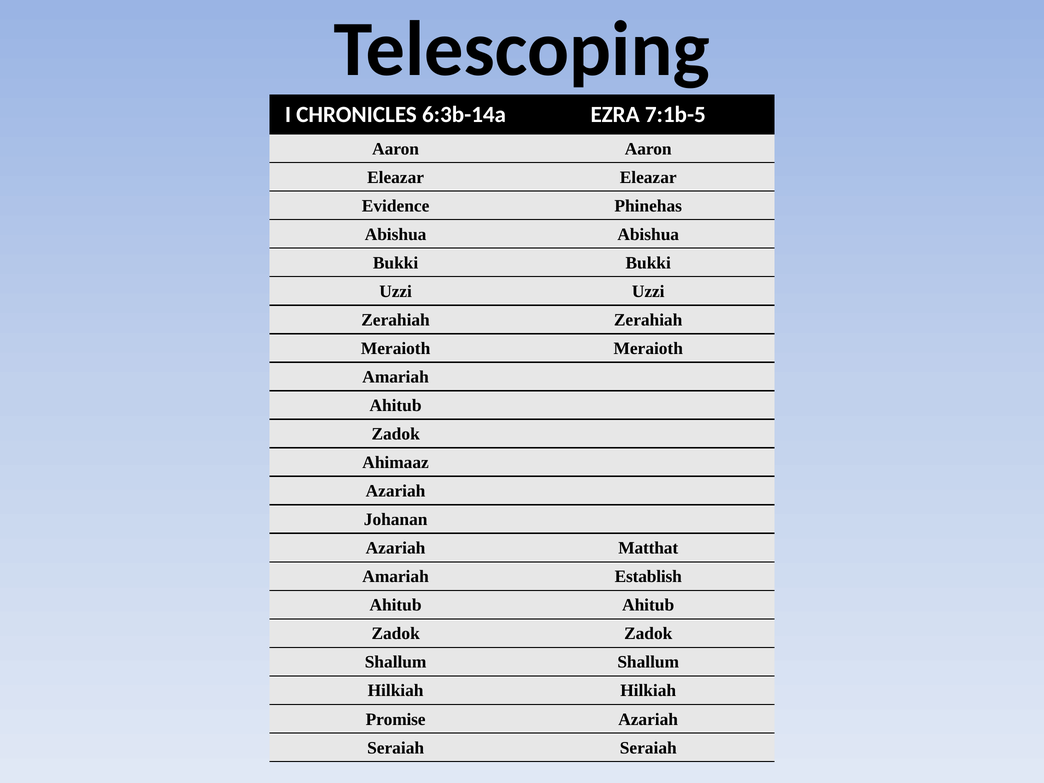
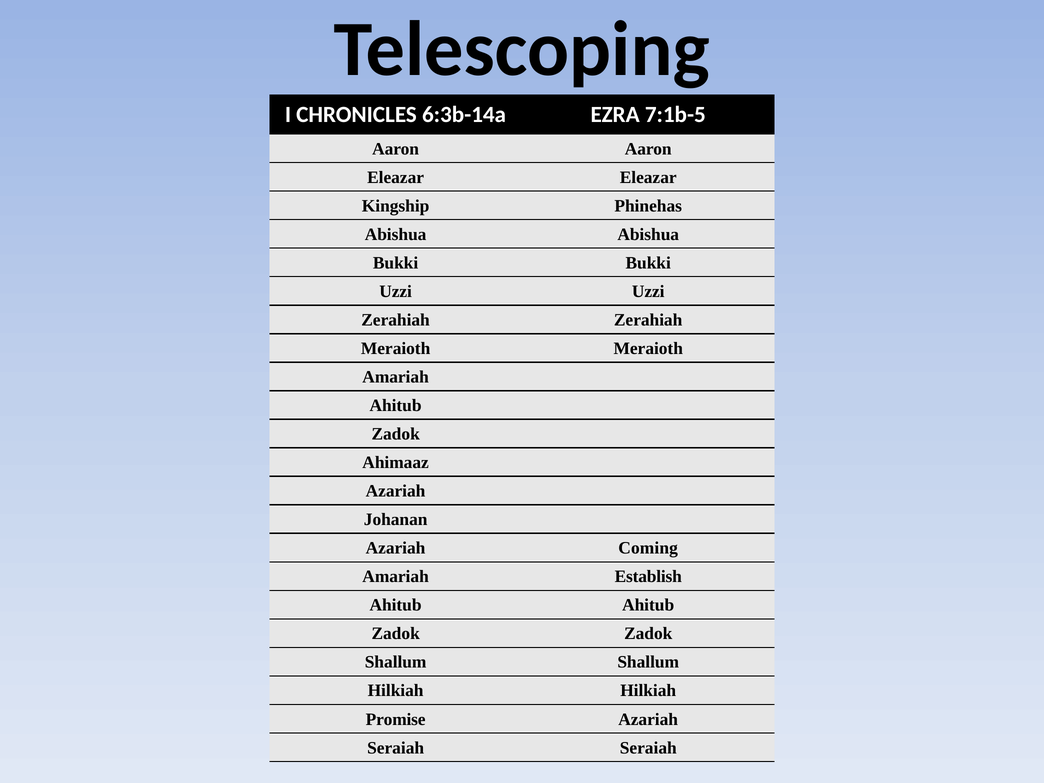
Evidence: Evidence -> Kingship (396, 206)
Matthat: Matthat -> Coming (648, 548)
